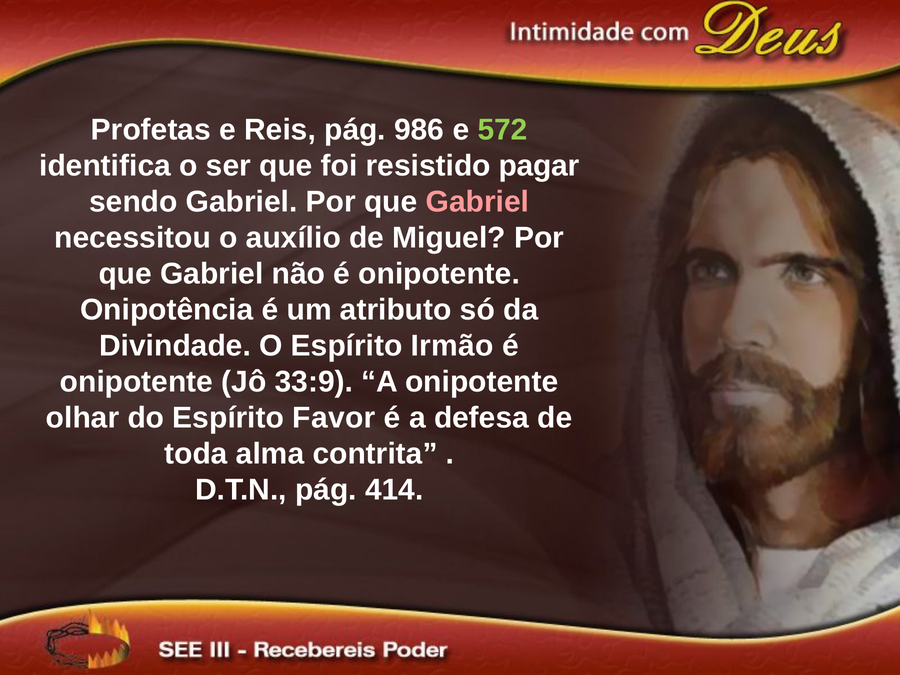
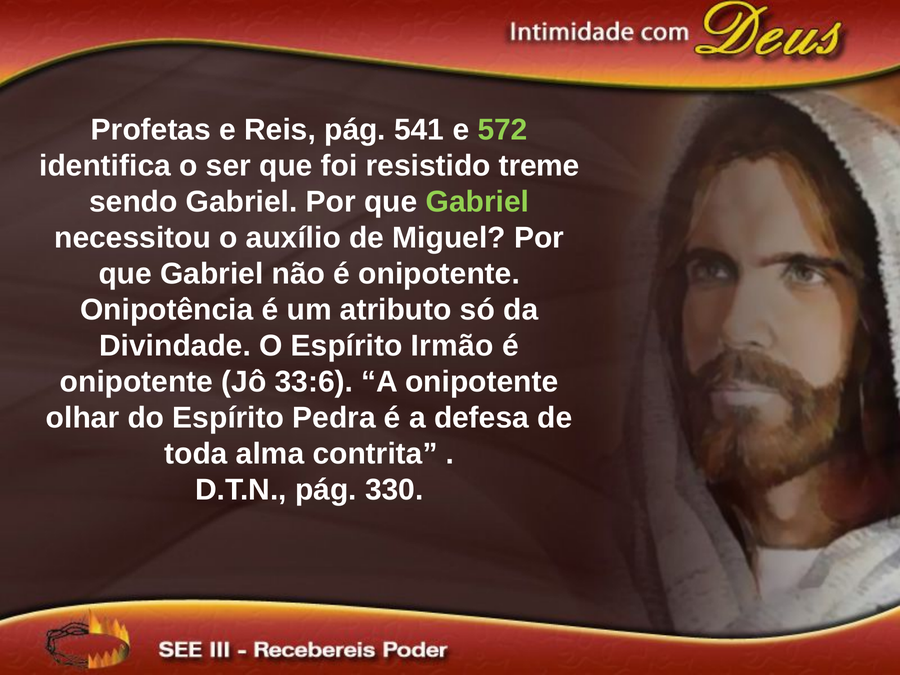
986: 986 -> 541 (419, 130)
pagar: pagar -> treme (539, 166)
Gabriel colour: pink -> light green (477, 202)
33:9: 33:9 -> 33:6 (314, 382)
Favor: Favor -> Pedra (334, 418)
414: 414 -> 330 (394, 490)
